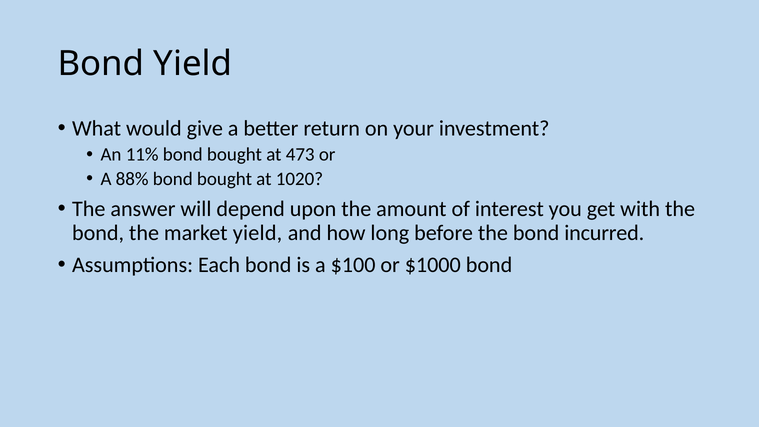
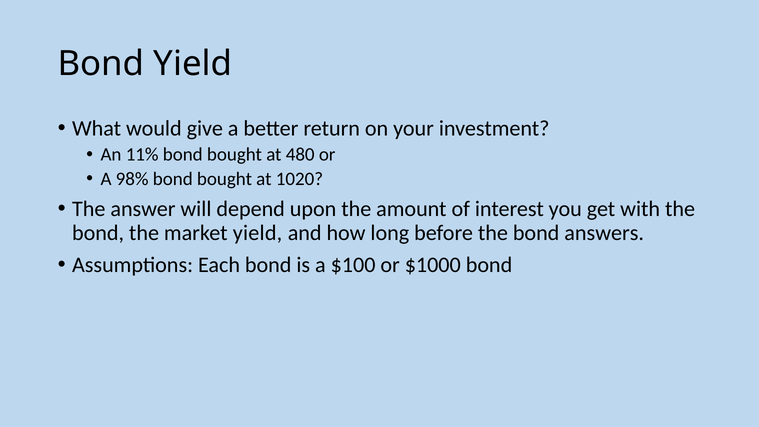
473: 473 -> 480 (300, 154)
88%: 88% -> 98% (132, 179)
incurred: incurred -> answers (604, 233)
